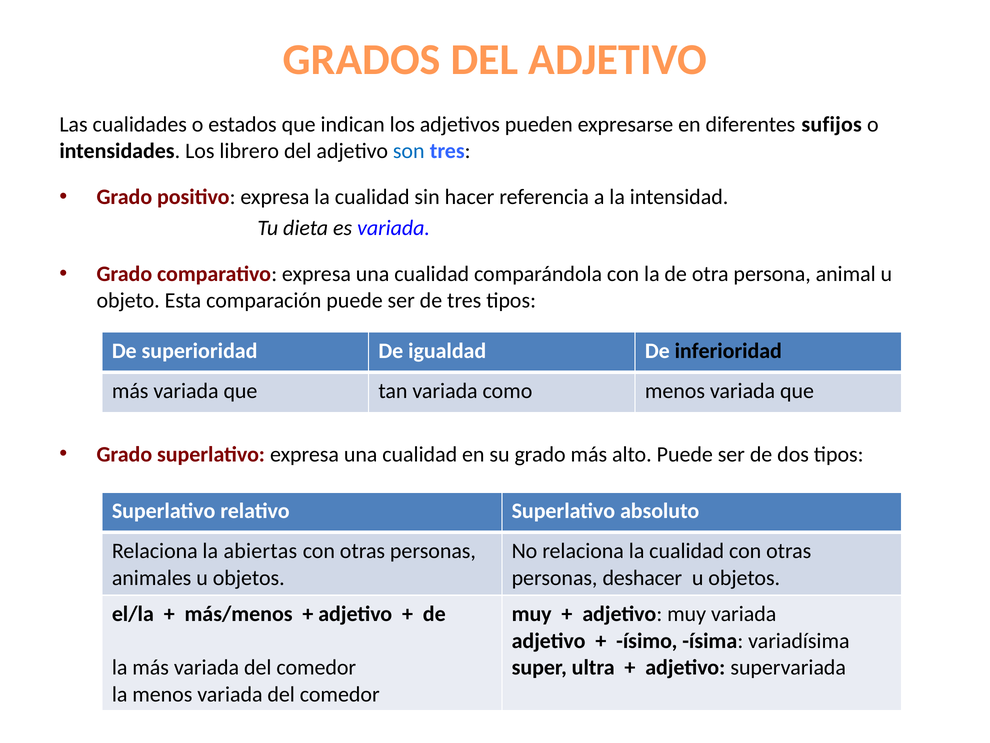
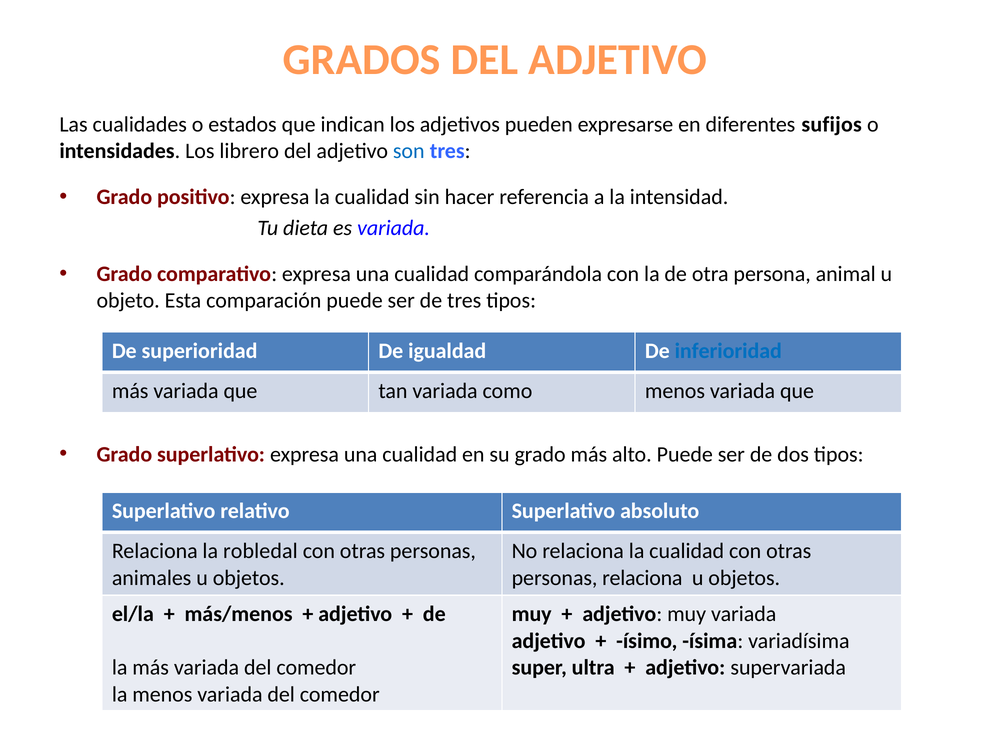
inferioridad colour: black -> blue (728, 351)
abiertas: abiertas -> robledal (260, 551)
personas deshacer: deshacer -> relaciona (642, 578)
